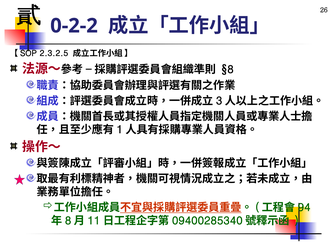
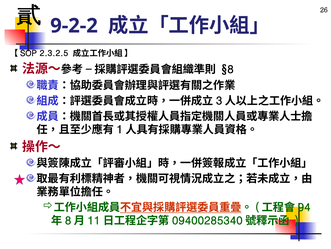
0-2-2: 0-2-2 -> 9-2-2 (74, 26)
